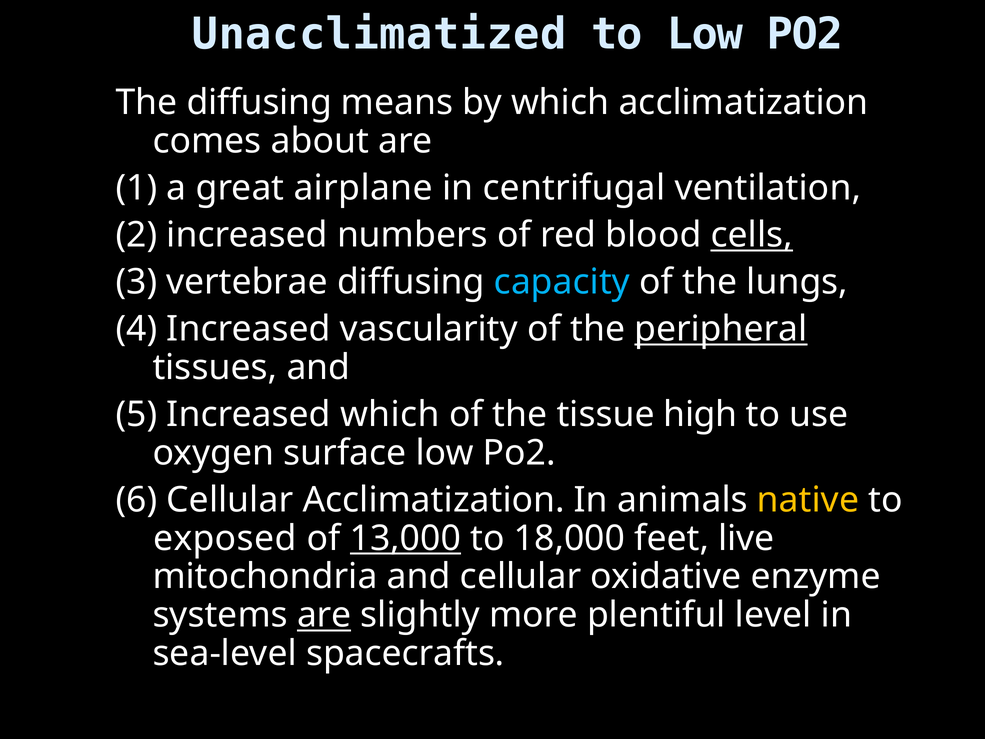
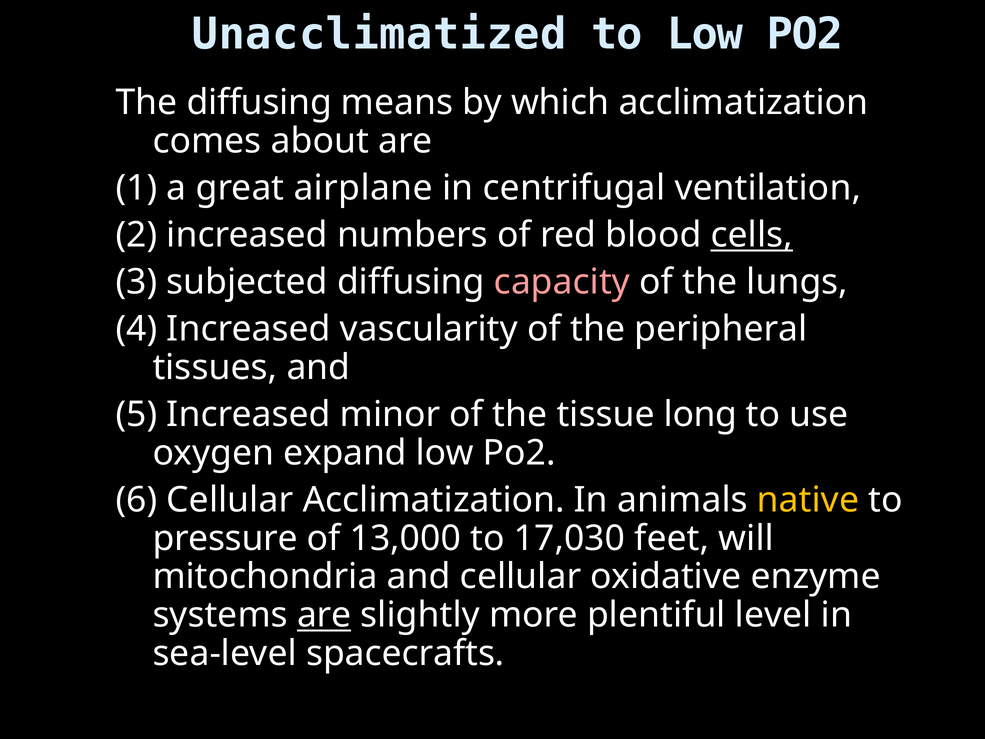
vertebrae: vertebrae -> subjected (247, 282)
capacity colour: light blue -> pink (562, 282)
peripheral underline: present -> none (721, 329)
Increased which: which -> minor (390, 414)
high: high -> long (700, 414)
surface: surface -> expand (345, 453)
exposed: exposed -> pressure (225, 538)
13,000 underline: present -> none (405, 538)
18,000: 18,000 -> 17,030 (570, 538)
live: live -> will (746, 538)
